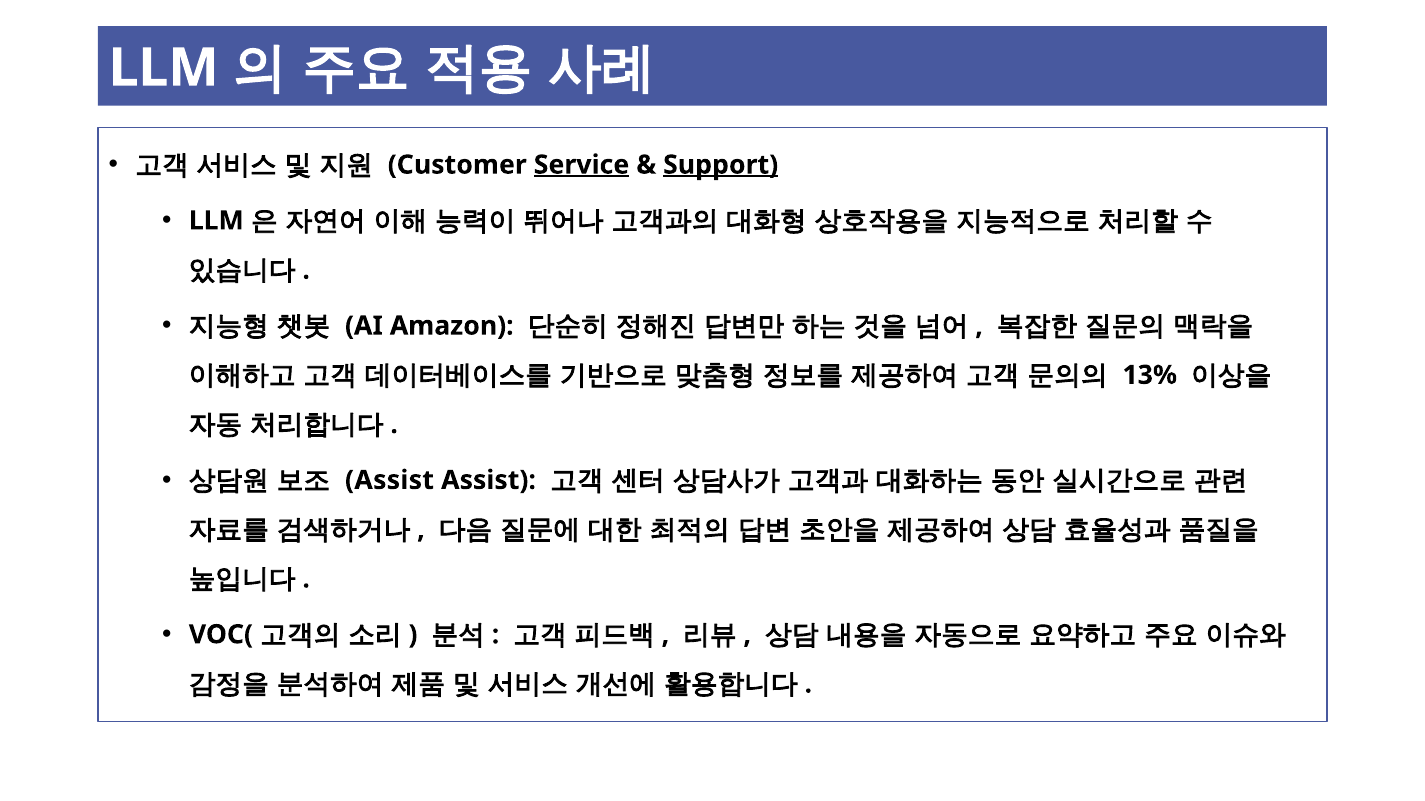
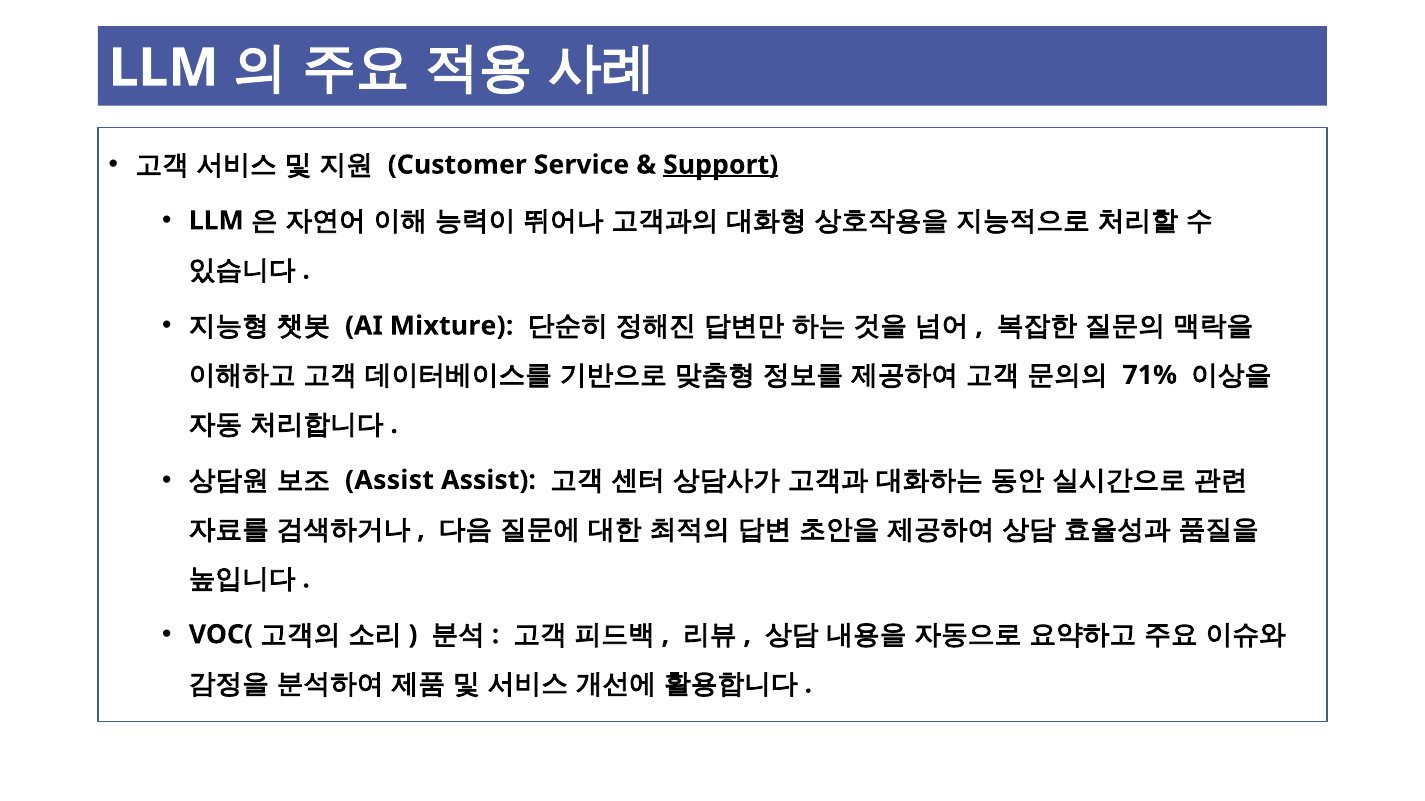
Service underline: present -> none (581, 165)
Amazon: Amazon -> Mixture (452, 326)
13%: 13% -> 71% (1150, 375)
